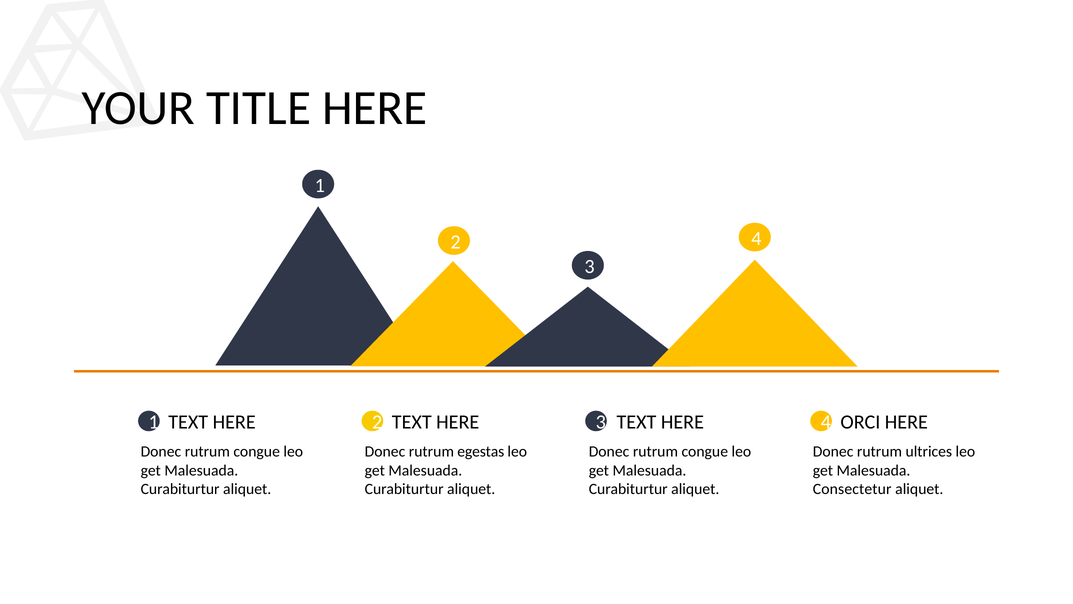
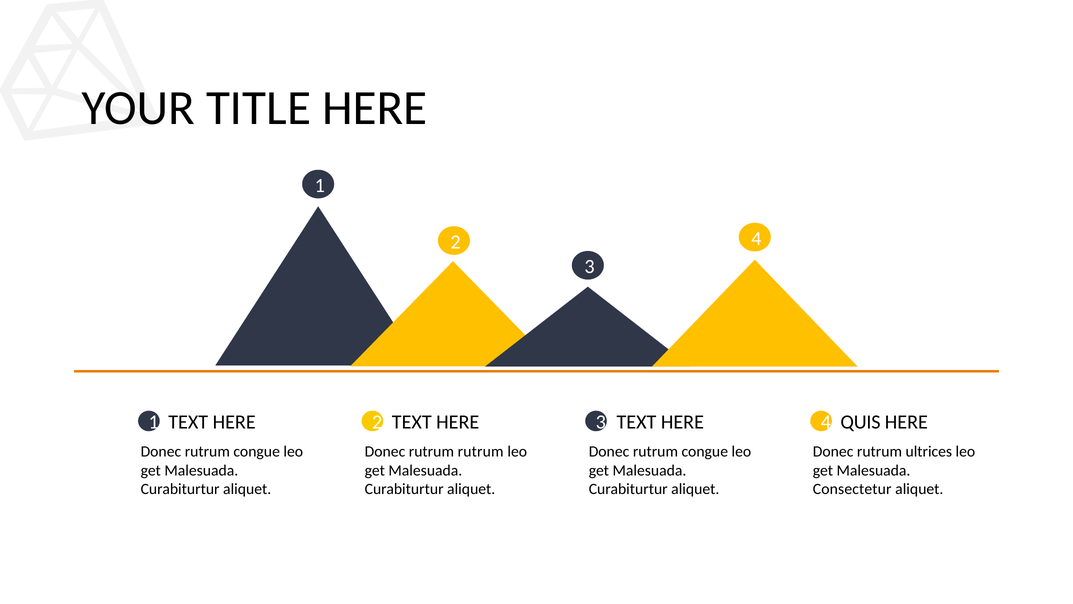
ORCI: ORCI -> QUIS (860, 422)
rutrum egestas: egestas -> rutrum (481, 451)
